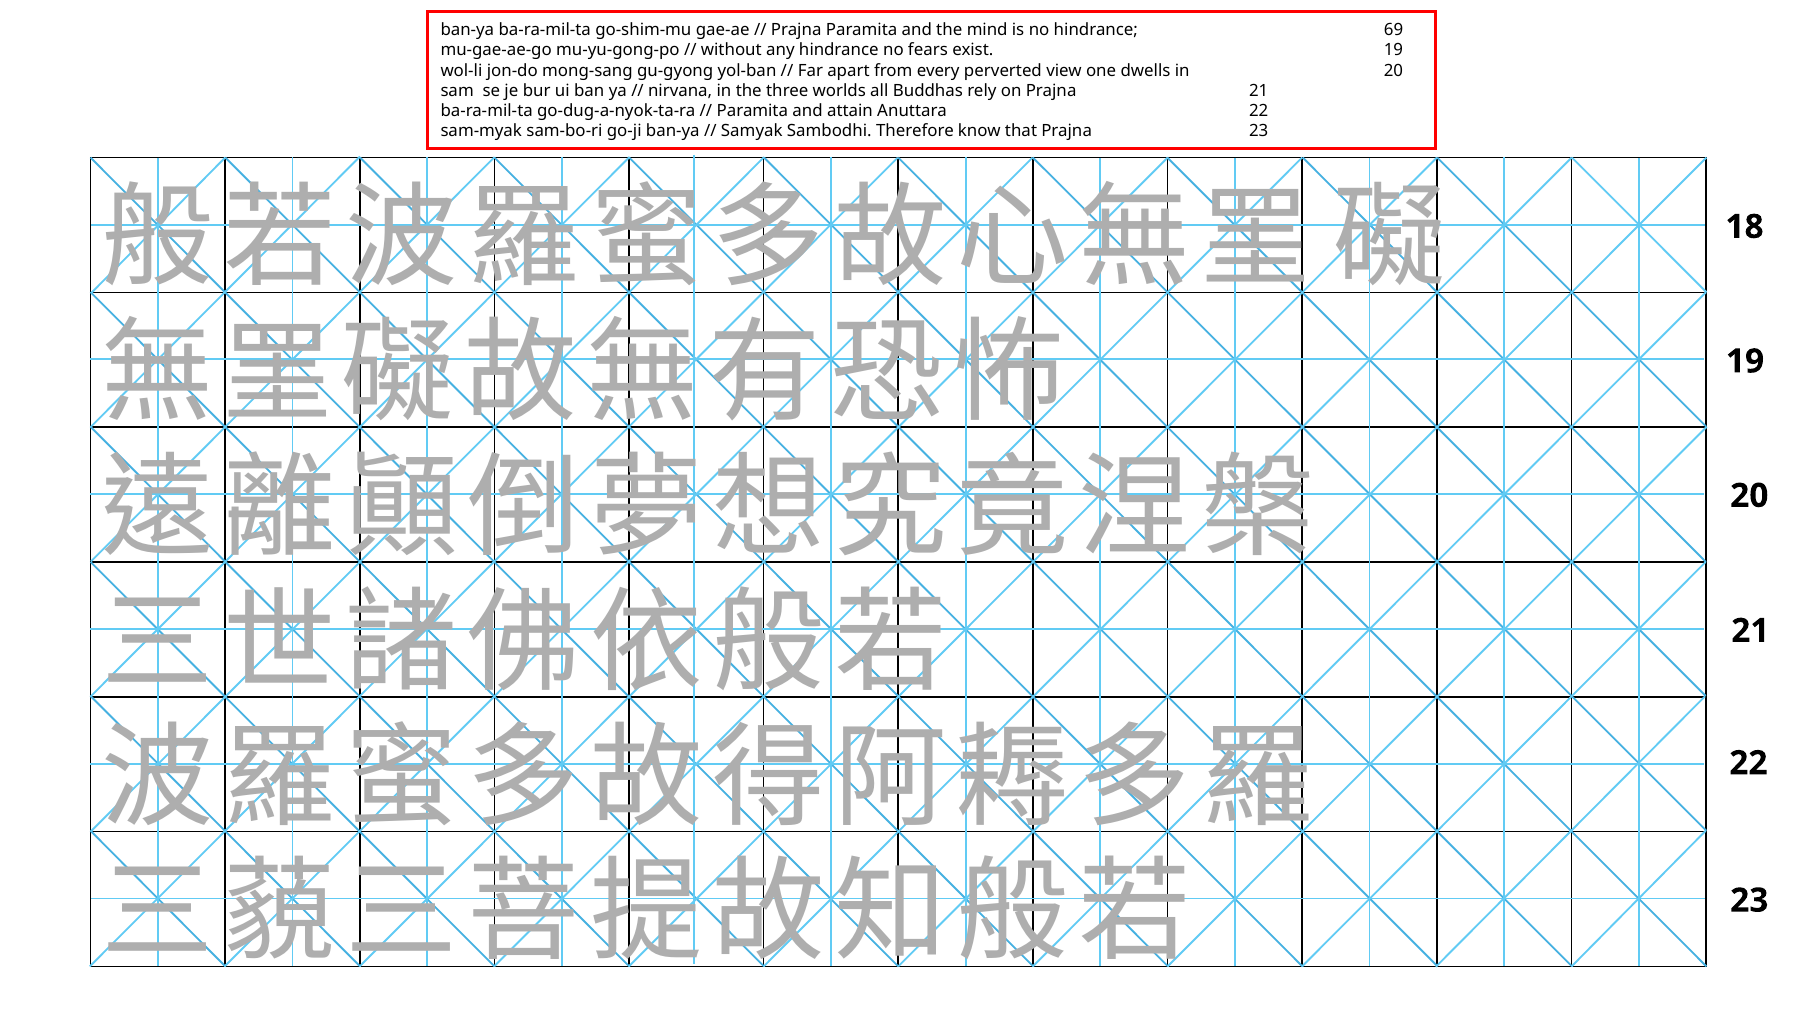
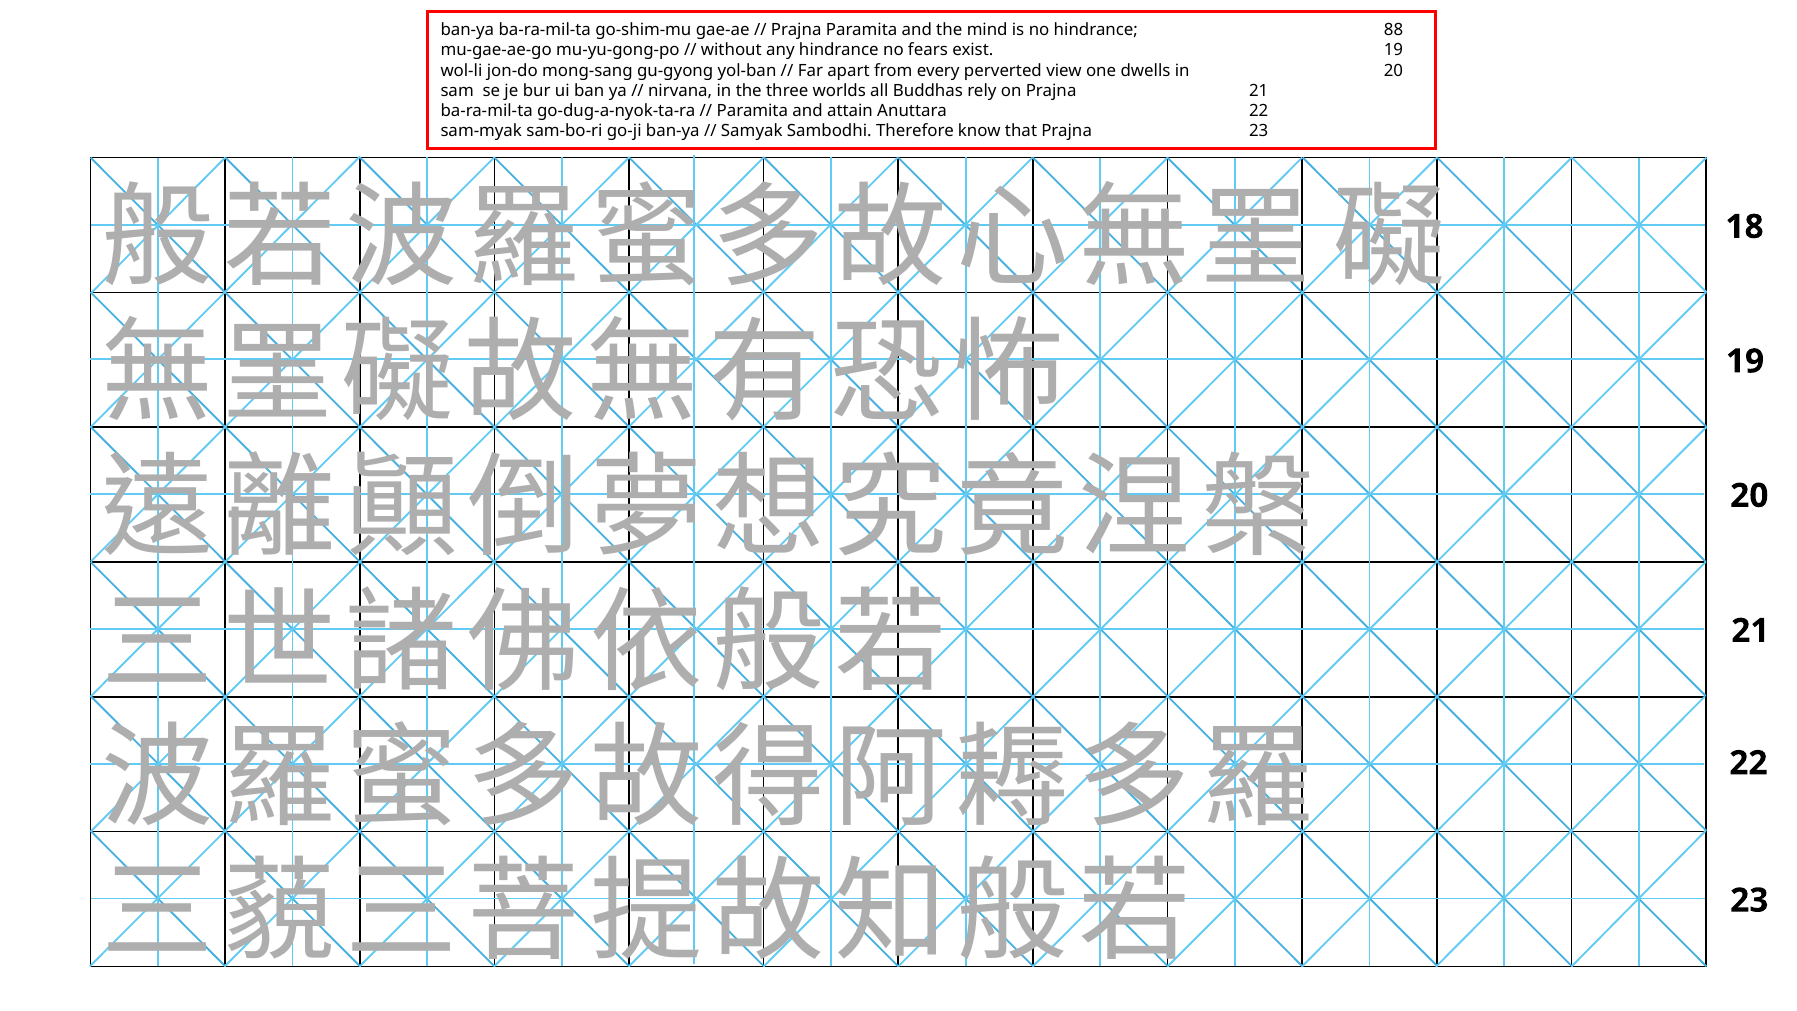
69: 69 -> 88 (1394, 30)
